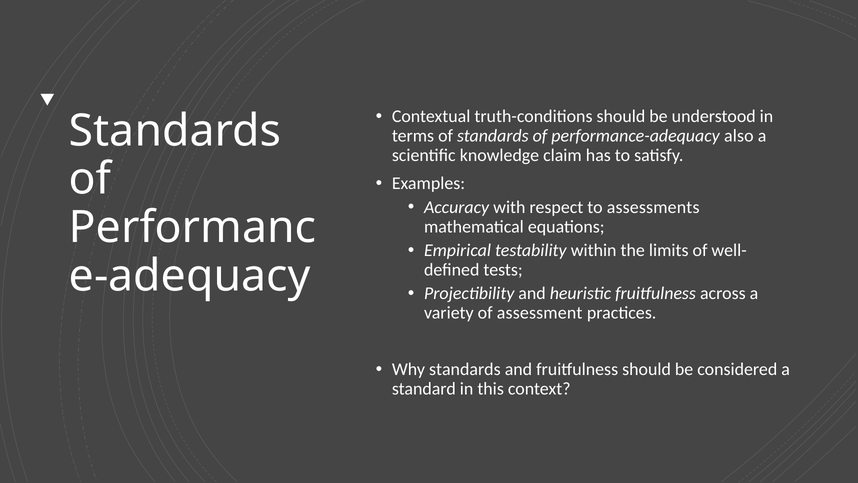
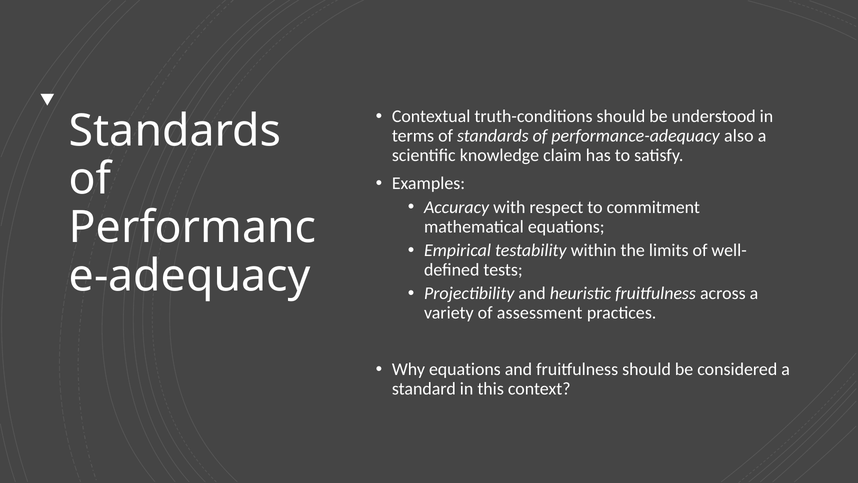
assessments: assessments -> commitment (653, 207)
Why standards: standards -> equations (465, 369)
